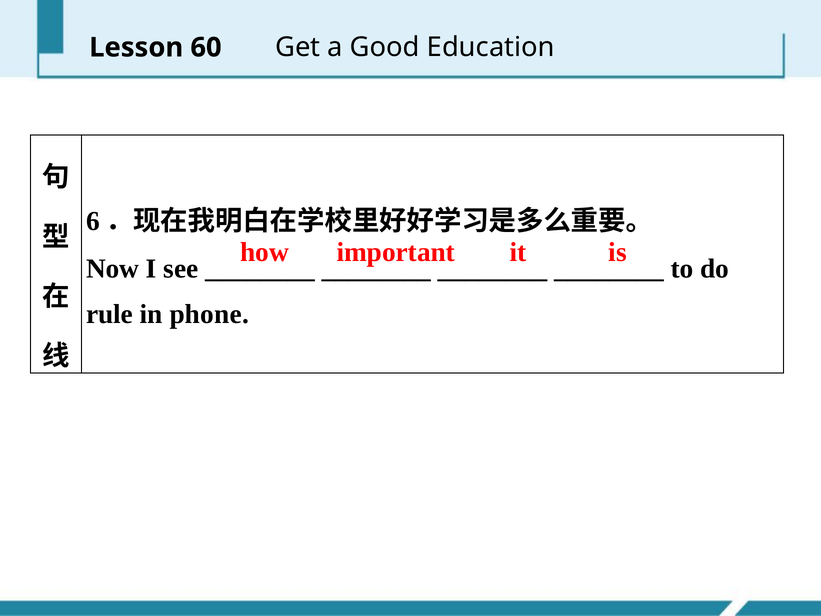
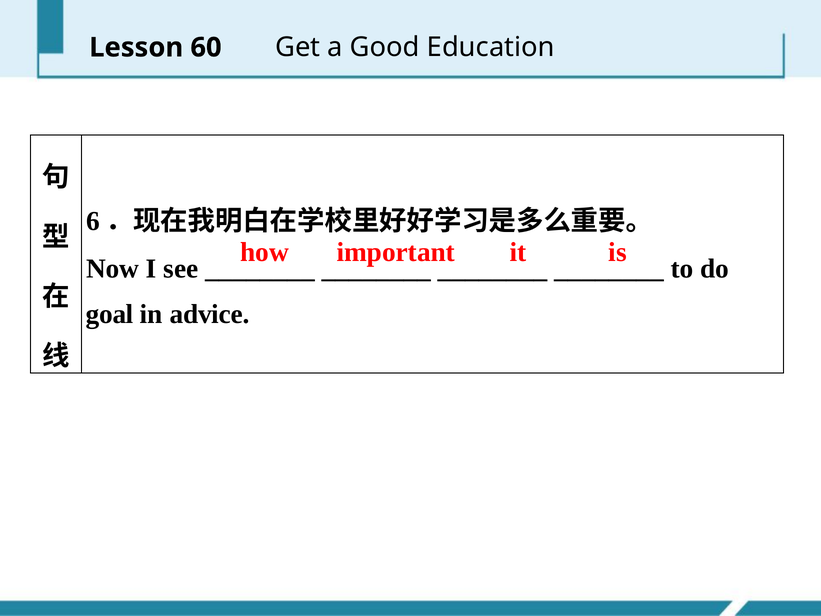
rule: rule -> goal (110, 314)
phone: phone -> advice (210, 314)
